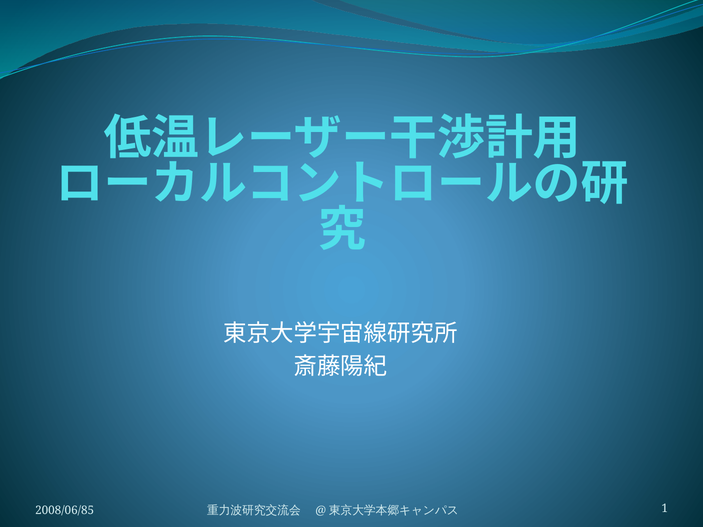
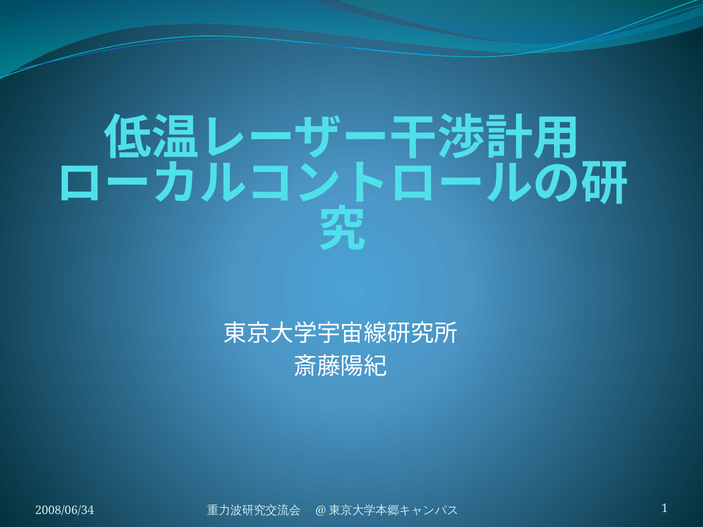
2008/06/85: 2008/06/85 -> 2008/06/34 (65, 511)
